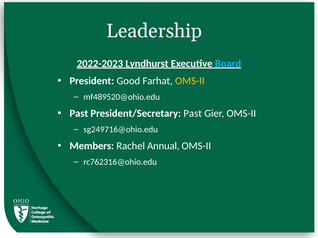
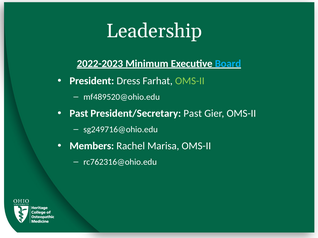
Lyndhurst: Lyndhurst -> Minimum (147, 64)
Good: Good -> Dress (128, 81)
OMS-II colour: yellow -> light green (190, 81)
Annual: Annual -> Marisa (163, 146)
